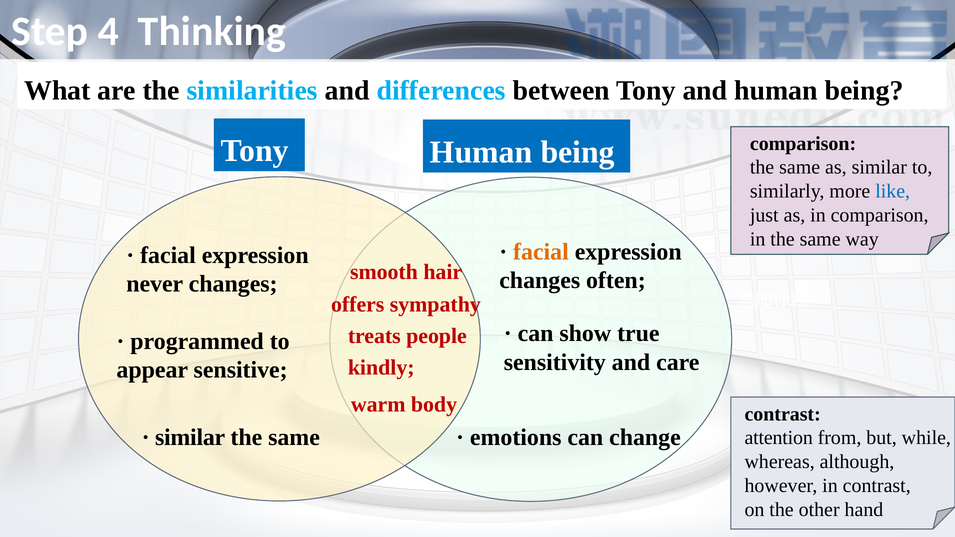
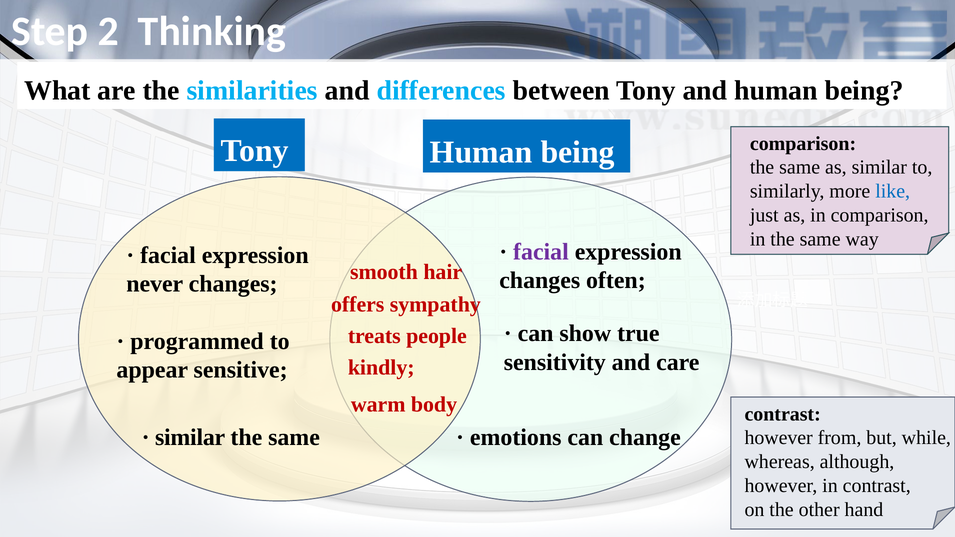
4: 4 -> 2 (108, 31)
facial colour: orange -> purple (541, 252)
attention: attention -> however (779, 438)
